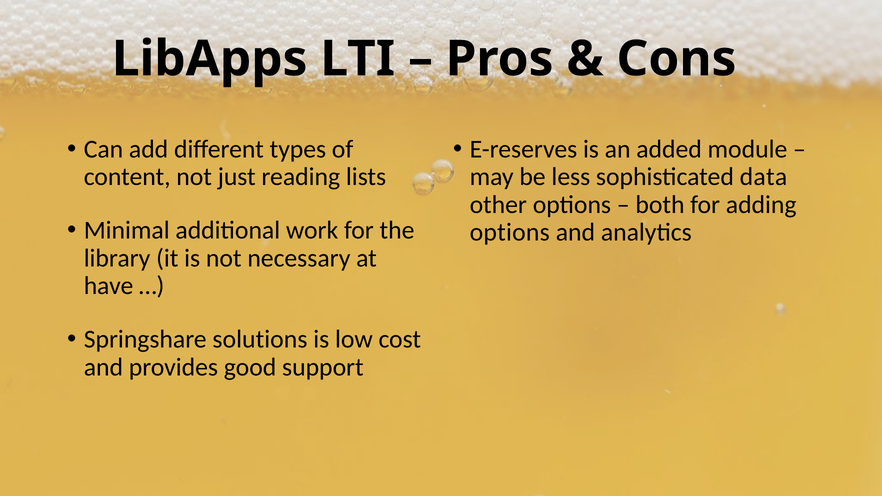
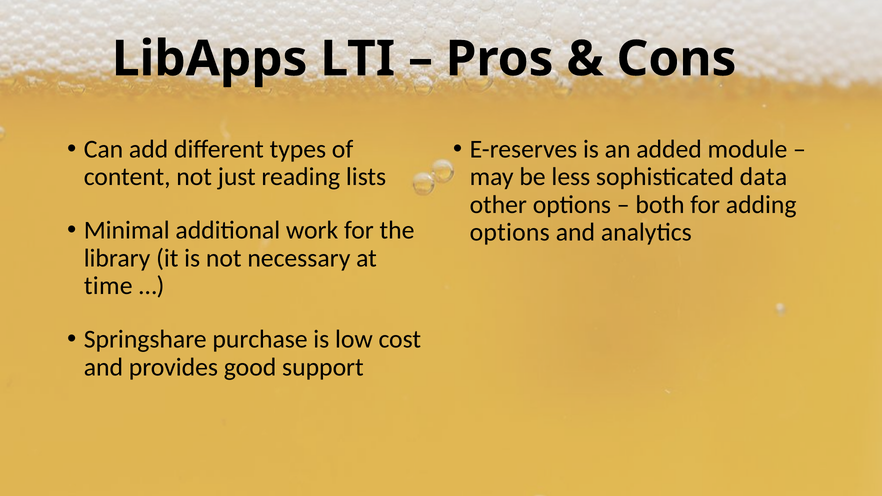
have: have -> time (108, 286)
solutions: solutions -> purchase (260, 340)
